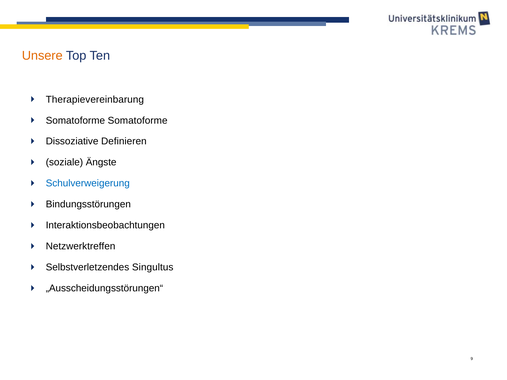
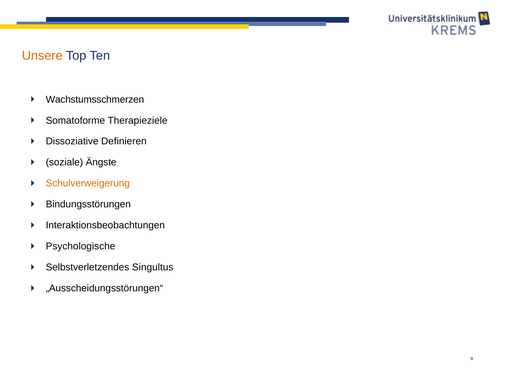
Therapievereinbarung: Therapievereinbarung -> Wachstumsschmerzen (95, 100)
Somatoforme Somatoforme: Somatoforme -> Therapieziele (138, 121)
Schulverweigerung colour: blue -> orange (88, 183)
Netzwerktreffen: Netzwerktreffen -> Psychologische (81, 246)
